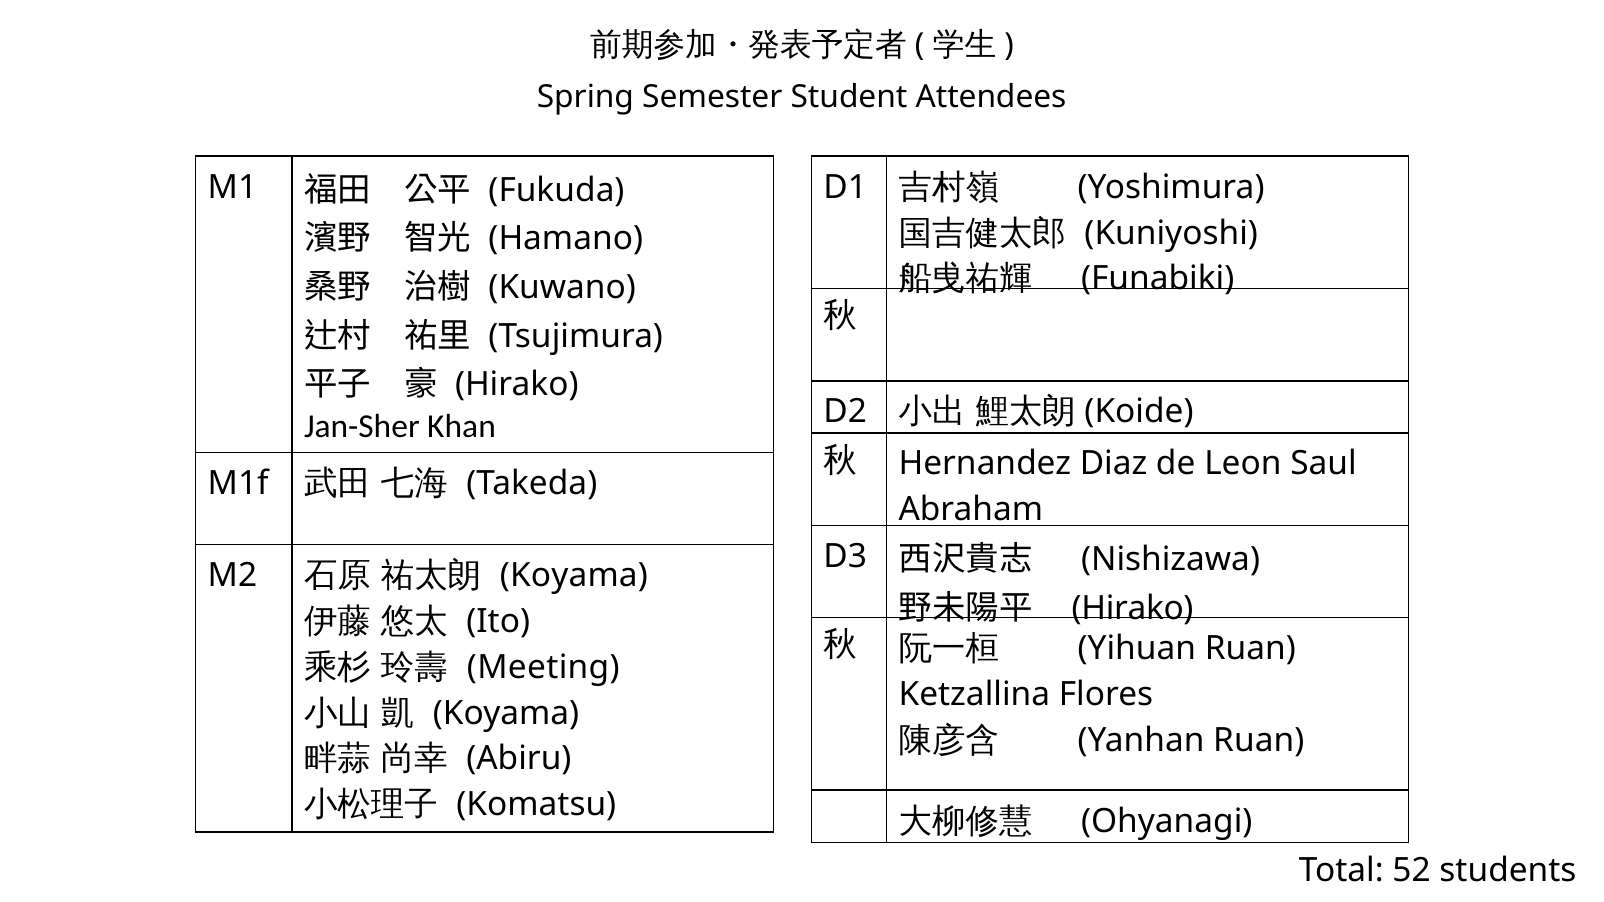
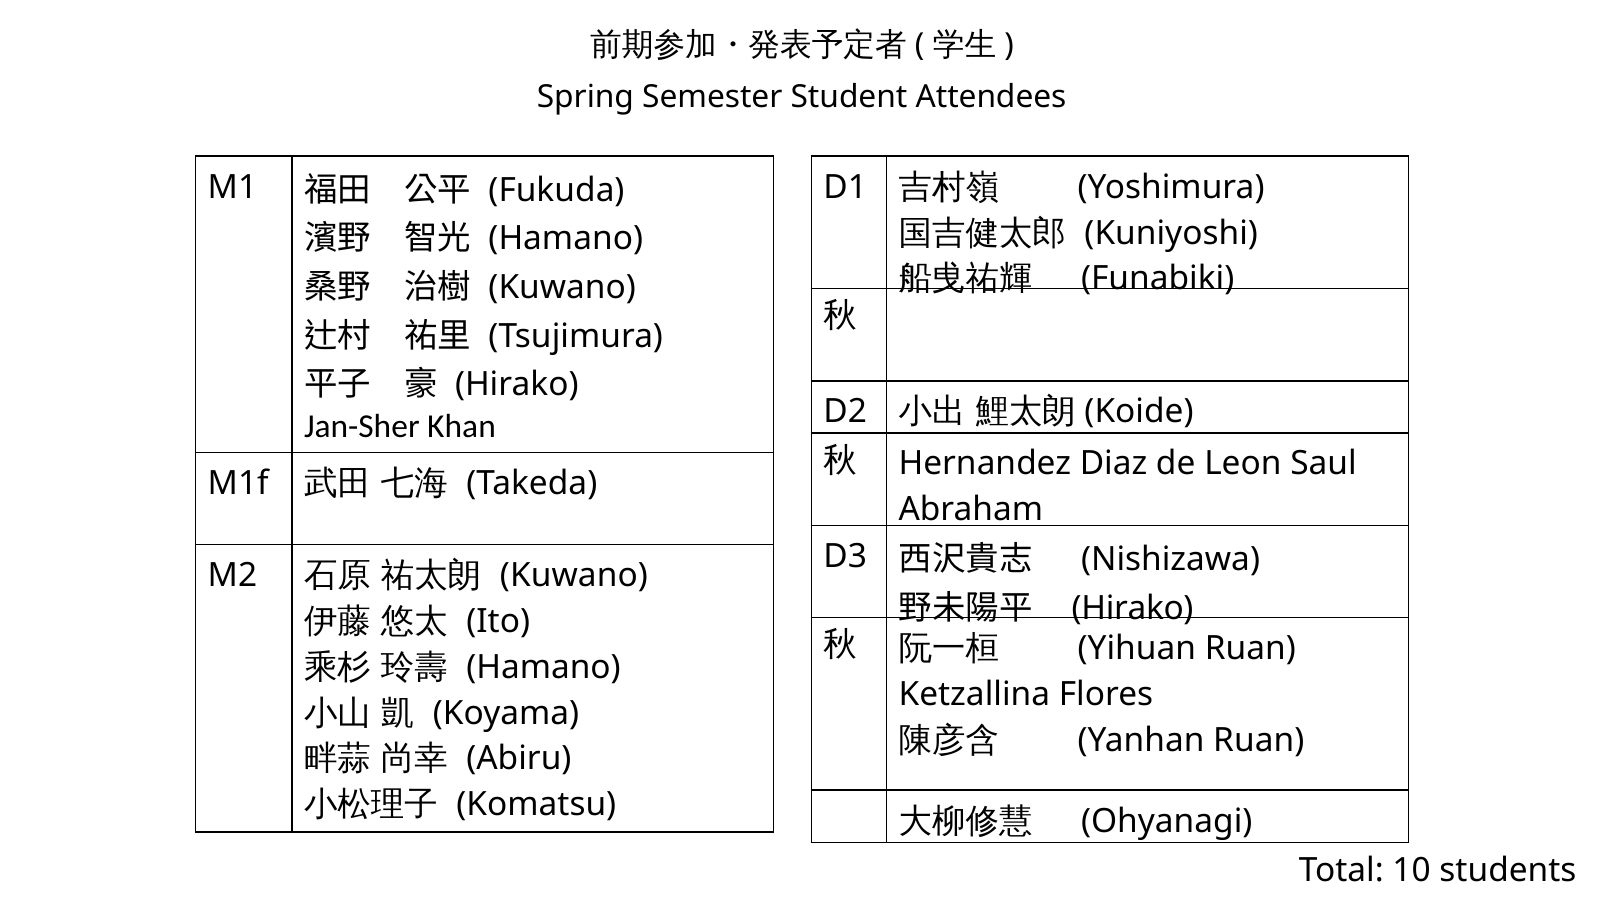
Koyama: Koyama -> Kuwano (574, 575)
Meeting: Meeting -> Hamano (544, 667)
52: 52 -> 10 (1412, 870)
